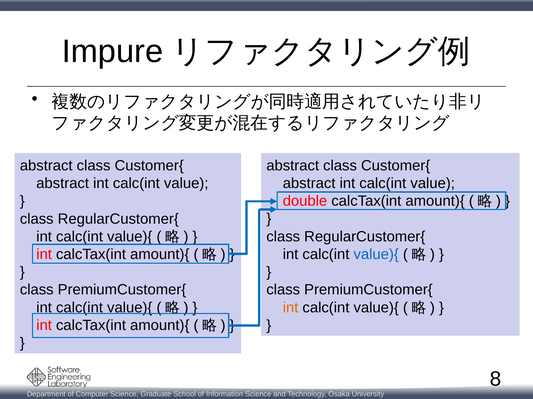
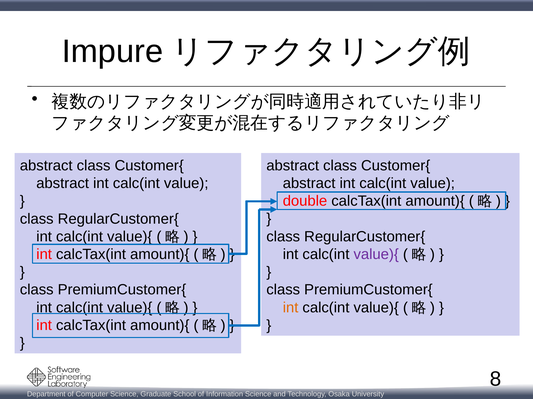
value){ colour: blue -> purple (376, 255)
